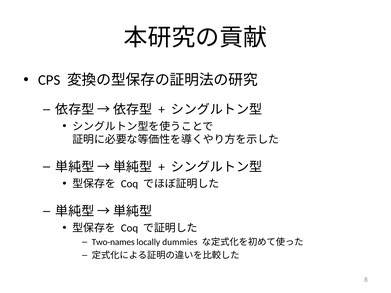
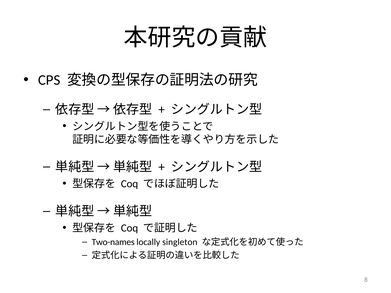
dummies: dummies -> singleton (180, 242)
